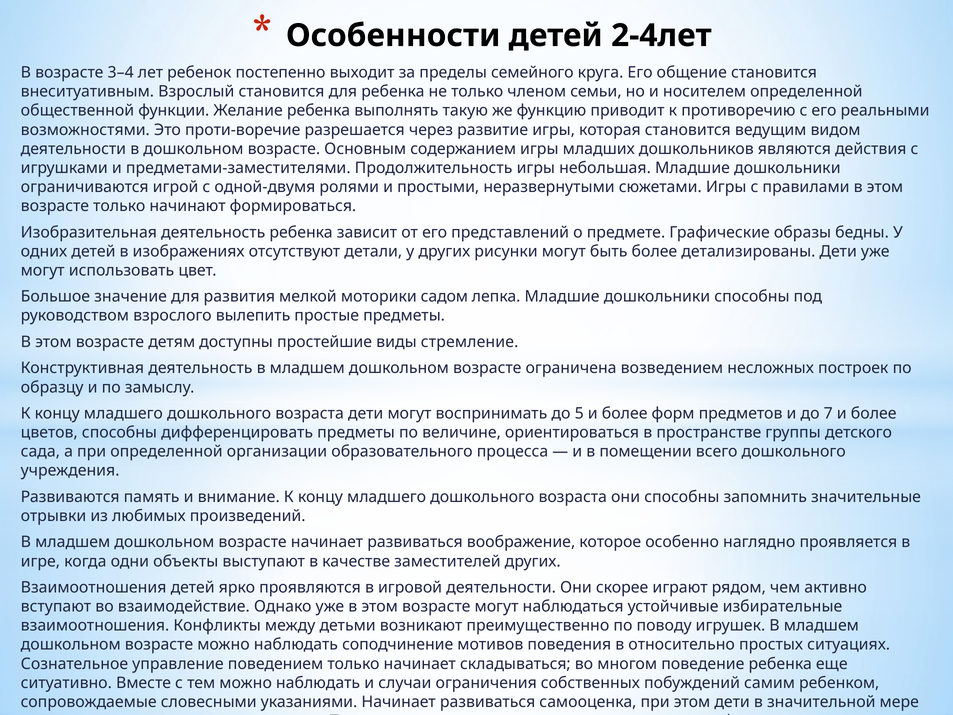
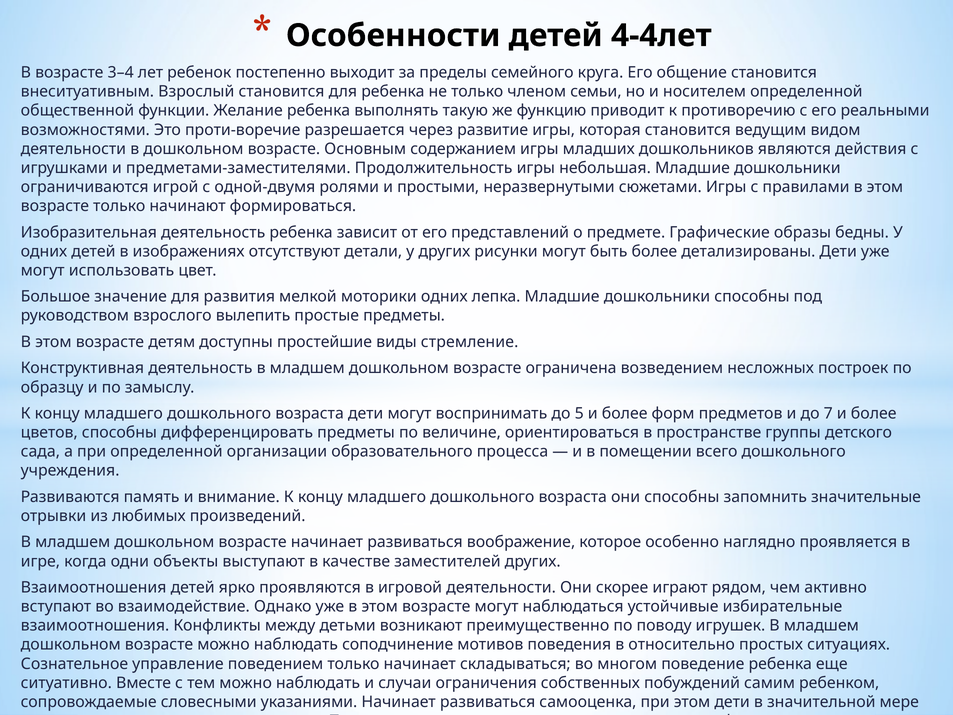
2-4лет: 2-4лет -> 4-4лет (661, 36)
моторики садом: садом -> одних (444, 297)
